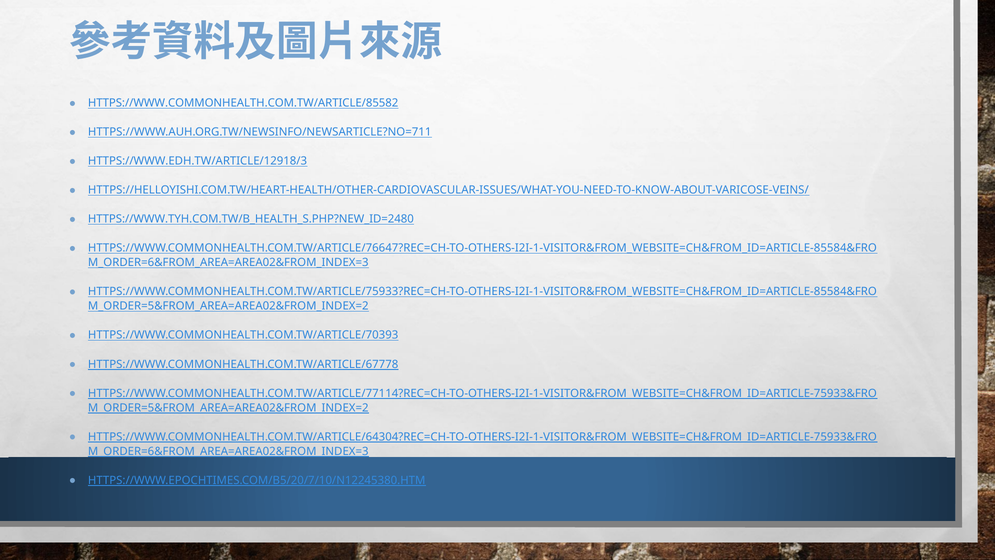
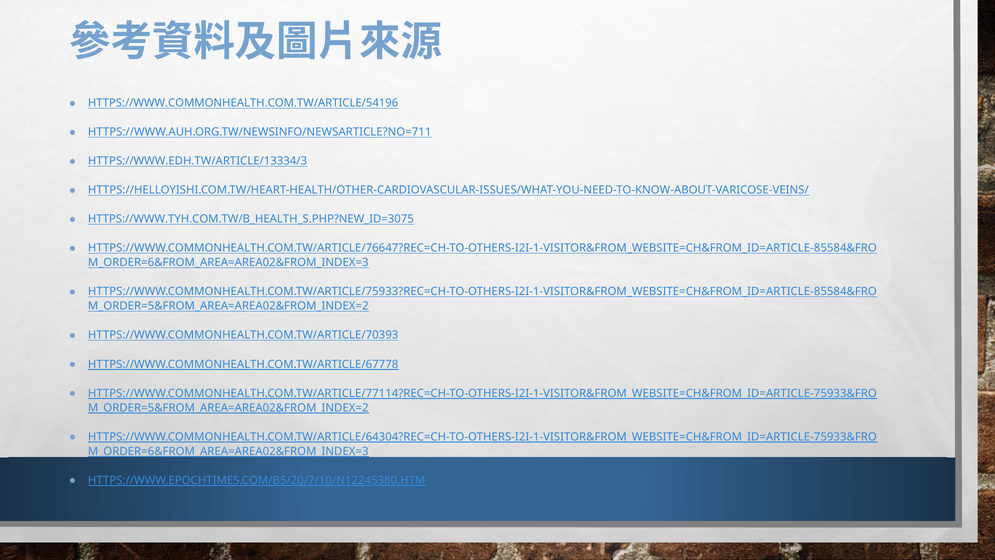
HTTPS://WWW.COMMONHEALTH.COM.TW/ARTICLE/85582: HTTPS://WWW.COMMONHEALTH.COM.TW/ARTICLE/85582 -> HTTPS://WWW.COMMONHEALTH.COM.TW/ARTICLE/54196 (243, 103)
HTTPS://WWW.EDH.TW/ARTICLE/12918/3: HTTPS://WWW.EDH.TW/ARTICLE/12918/3 -> HTTPS://WWW.EDH.TW/ARTICLE/13334/3 (198, 161)
HTTPS://WWW.TYH.COM.TW/B_HEALTH_S.PHP?NEW_ID=2480: HTTPS://WWW.TYH.COM.TW/B_HEALTH_S.PHP?NEW_ID=2480 -> HTTPS://WWW.TYH.COM.TW/B_HEALTH_S.PHP?NEW_ID=3075 (251, 219)
